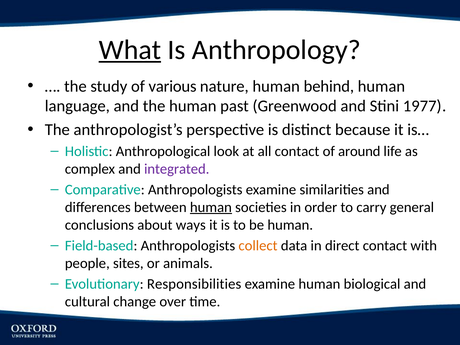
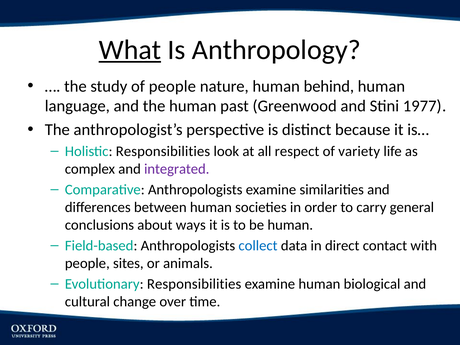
of various: various -> people (172, 86)
Holistic Anthropological: Anthropological -> Responsibilities (163, 151)
all contact: contact -> respect (297, 151)
around: around -> variety (359, 151)
human underline: present -> none (211, 207)
collect colour: orange -> blue (258, 246)
